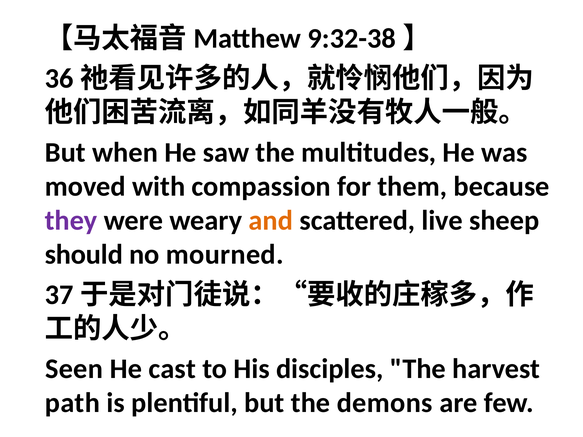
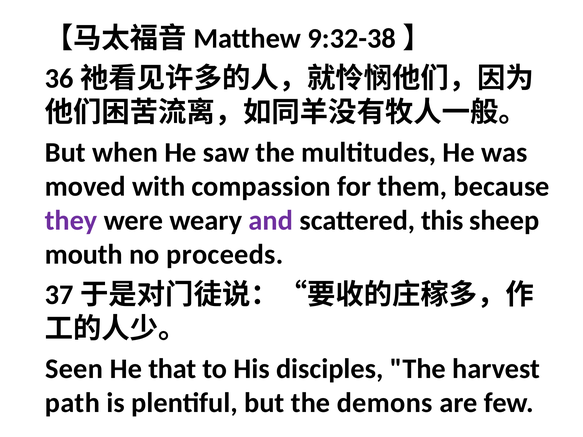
and colour: orange -> purple (271, 221)
live: live -> this (442, 221)
should: should -> mouth (84, 255)
mourned: mourned -> proceeds (225, 255)
cast: cast -> that (172, 369)
